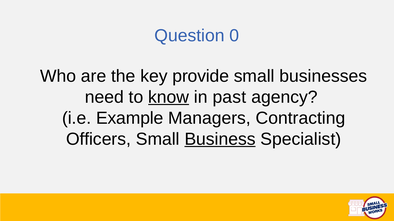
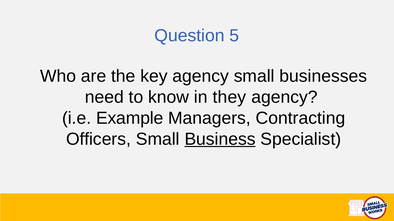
0: 0 -> 5 (234, 36)
key provide: provide -> agency (201, 76)
know underline: present -> none (169, 97)
past: past -> they (229, 97)
